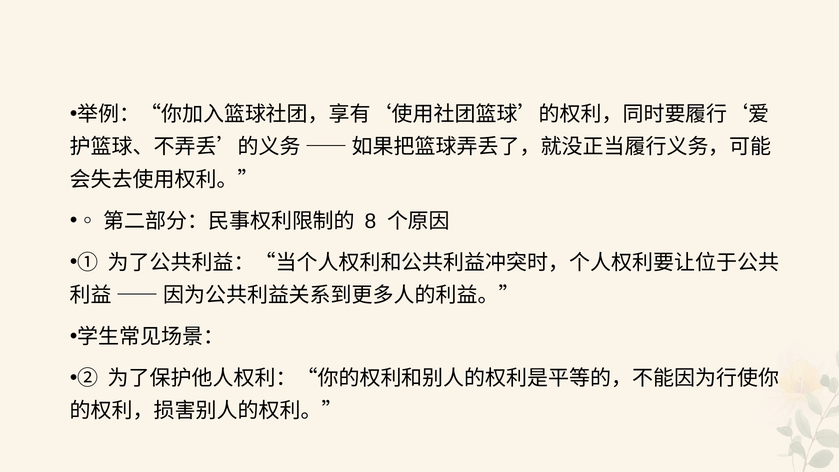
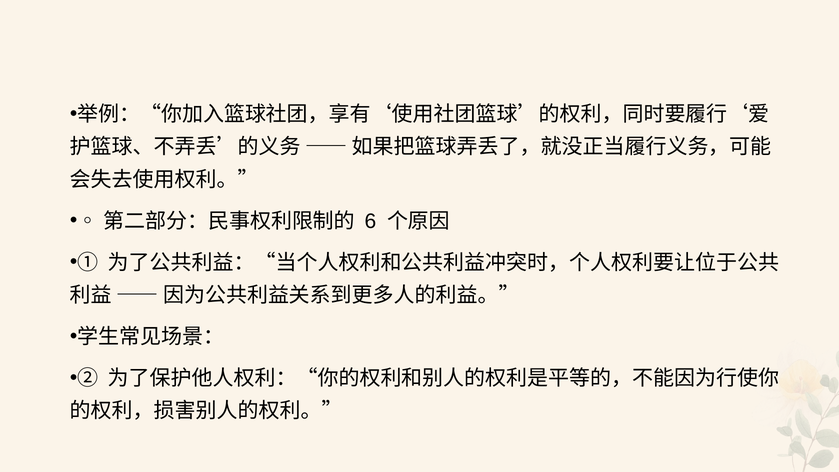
8: 8 -> 6 (370, 221)
